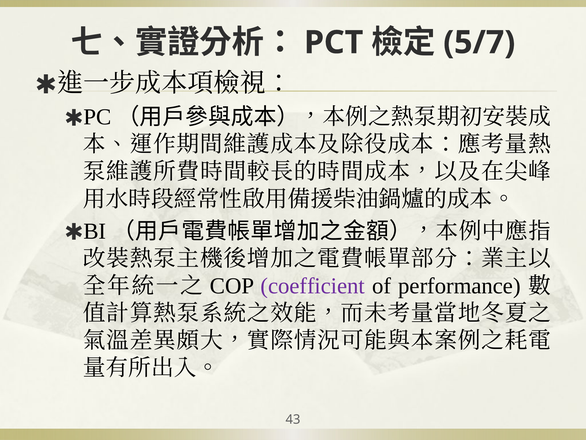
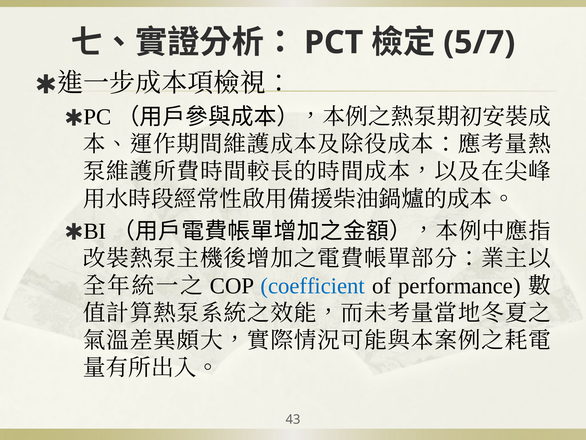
coefficient colour: purple -> blue (313, 286)
